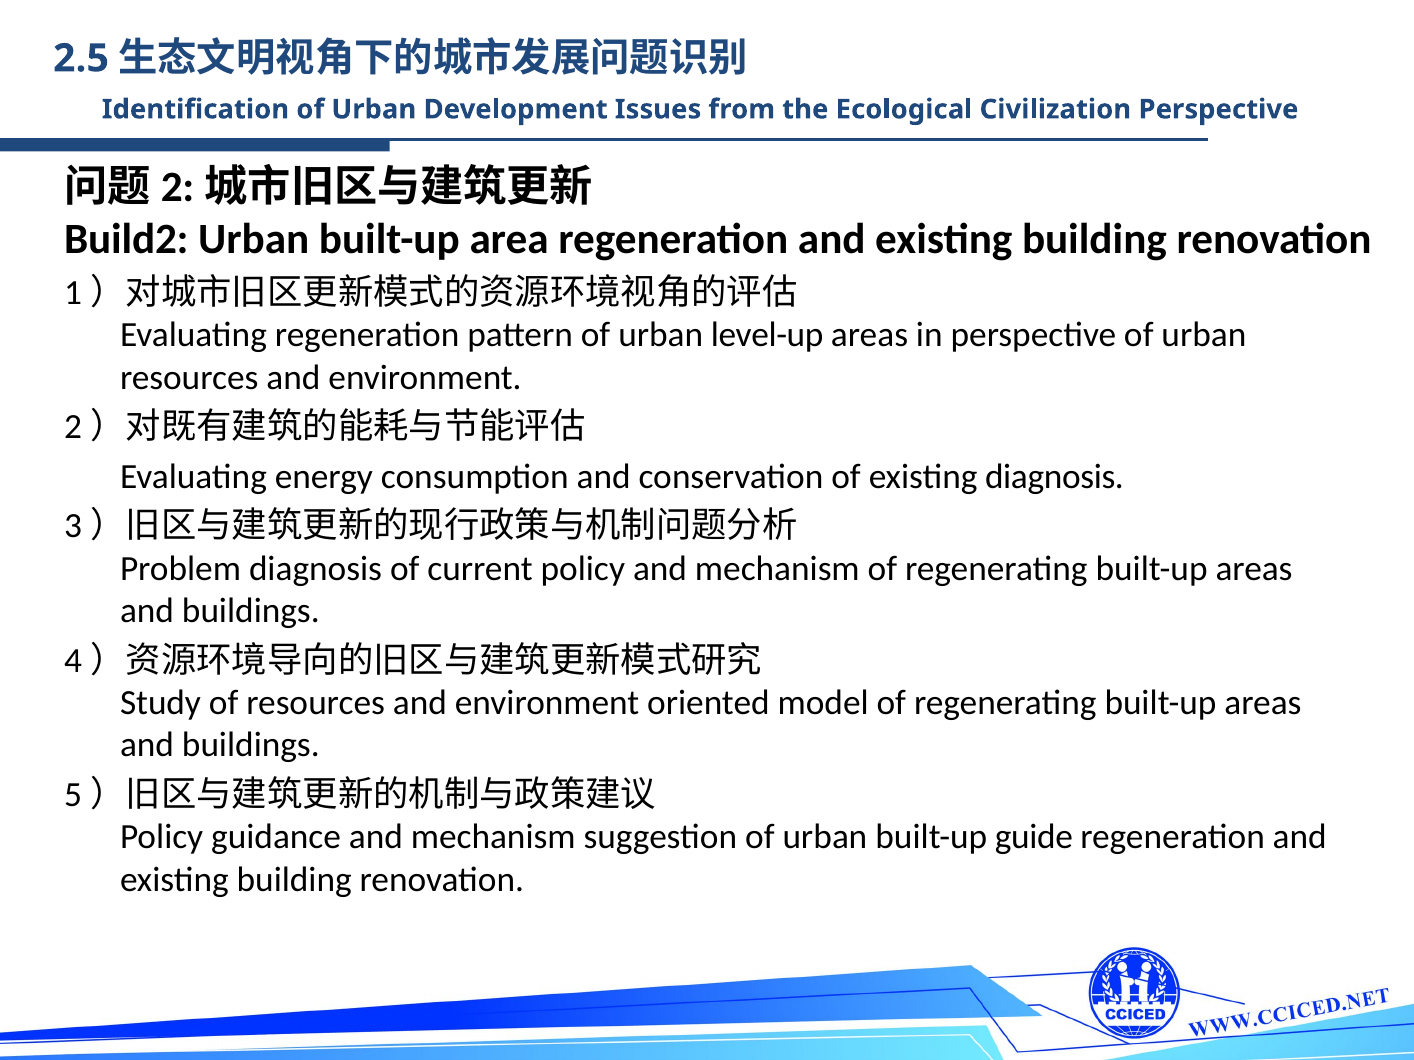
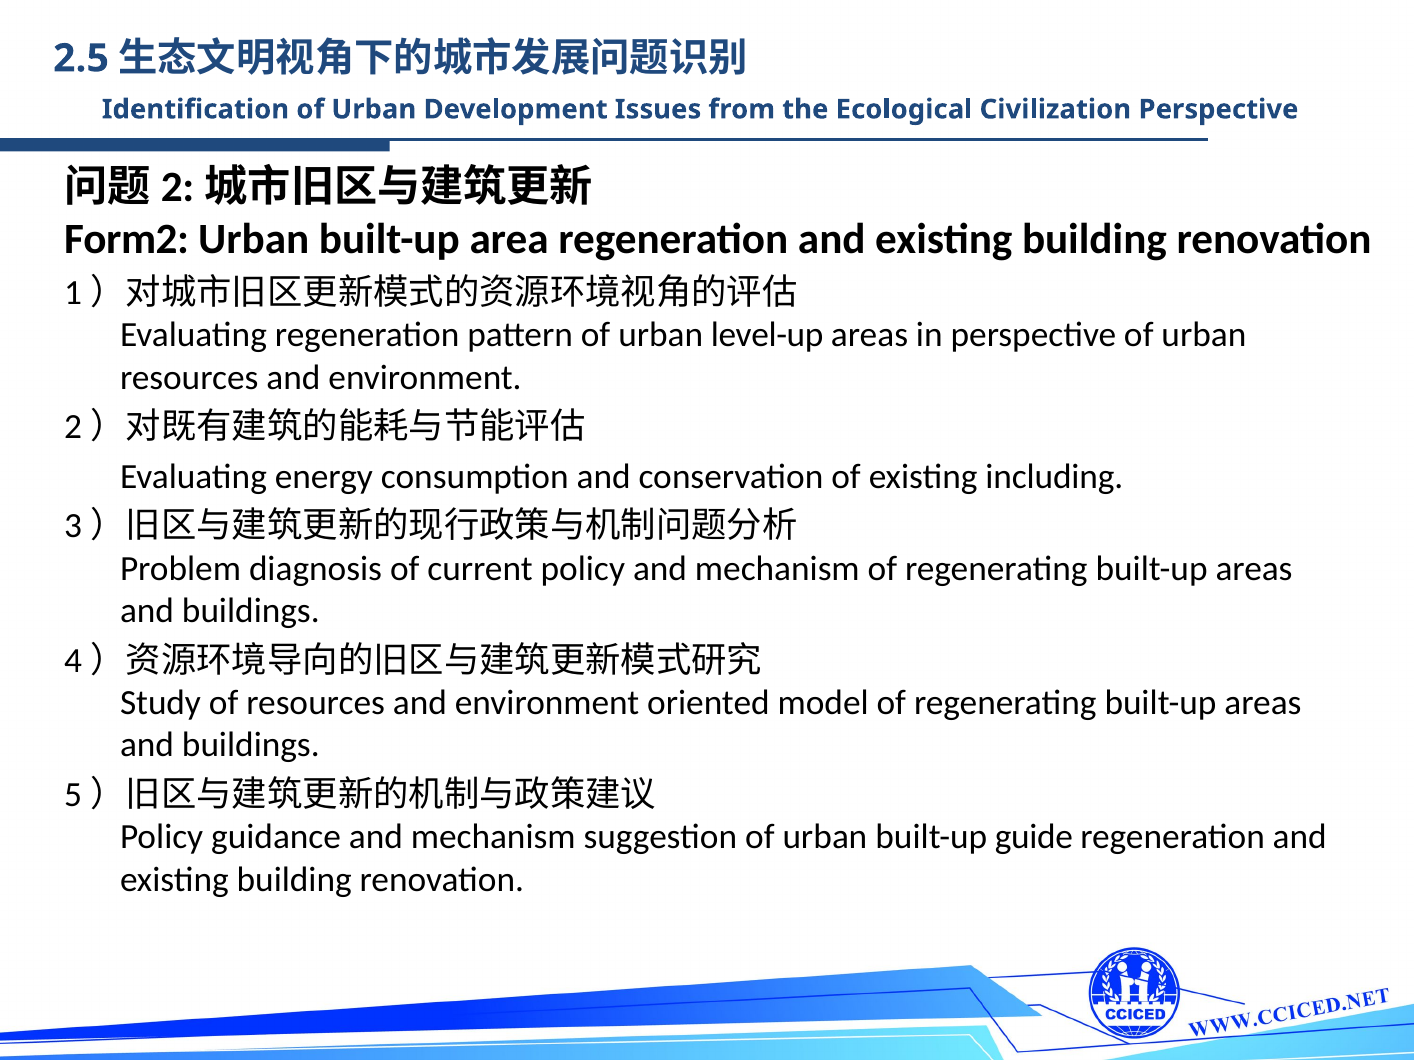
Build2: Build2 -> Form2 (127, 239)
existing diagnosis: diagnosis -> including (1054, 477)
